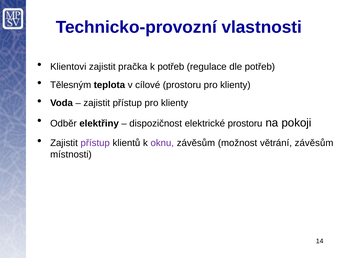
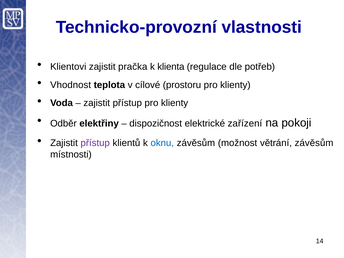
k potřeb: potřeb -> klienta (171, 67)
Tělesným: Tělesným -> Vhodnost (71, 85)
elektrické prostoru: prostoru -> zařízení (245, 123)
oknu colour: purple -> blue (162, 143)
